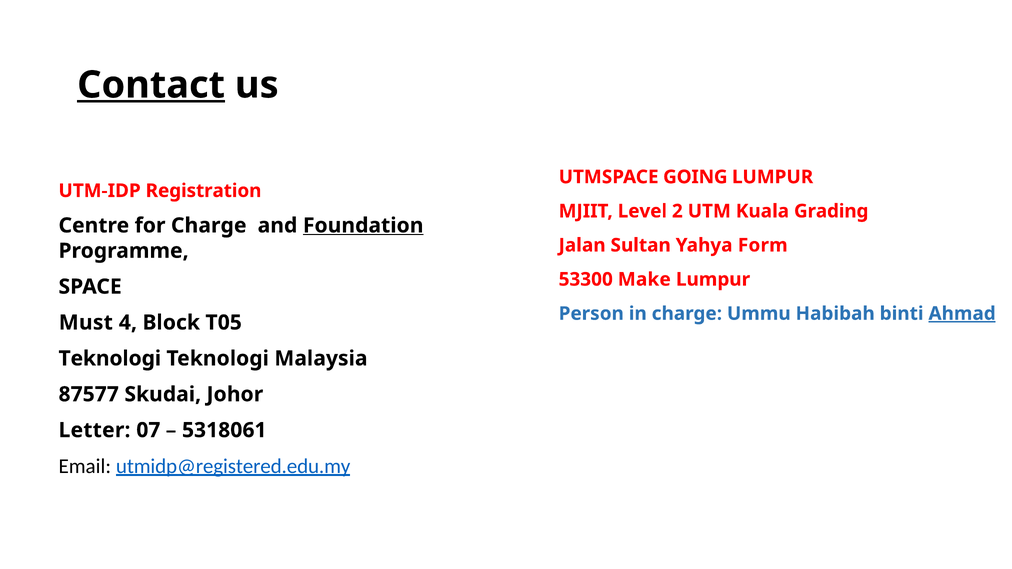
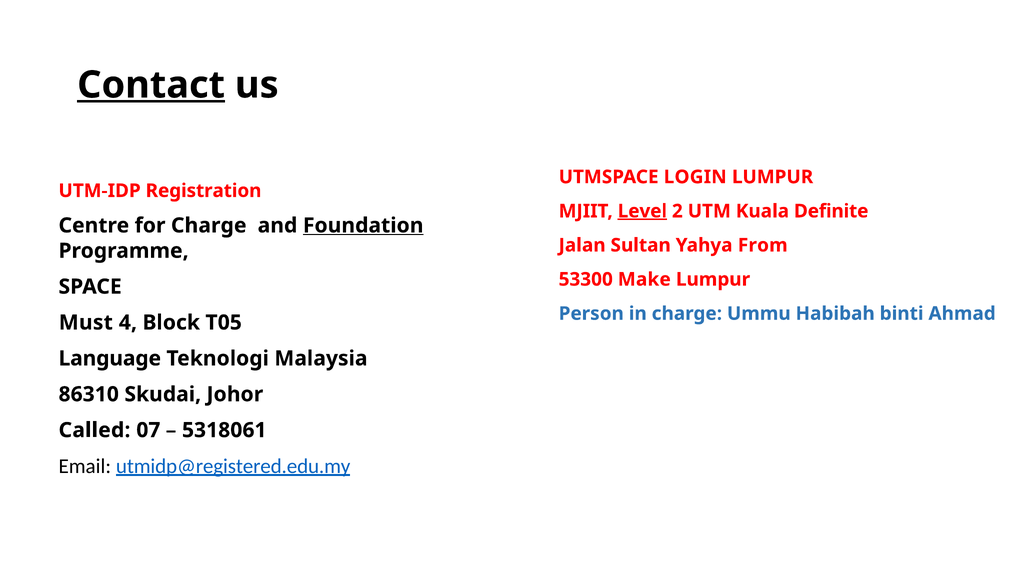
GOING: GOING -> LOGIN (695, 177)
Level underline: none -> present (642, 211)
Grading: Grading -> Definite (831, 211)
Form: Form -> From (763, 245)
Ahmad underline: present -> none (962, 314)
Teknologi: Teknologi -> Language (110, 359)
87577: 87577 -> 86310 (89, 394)
Letter: Letter -> Called (94, 430)
